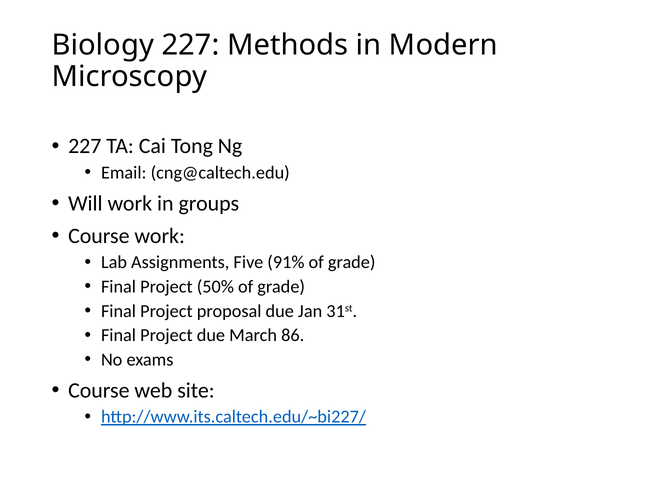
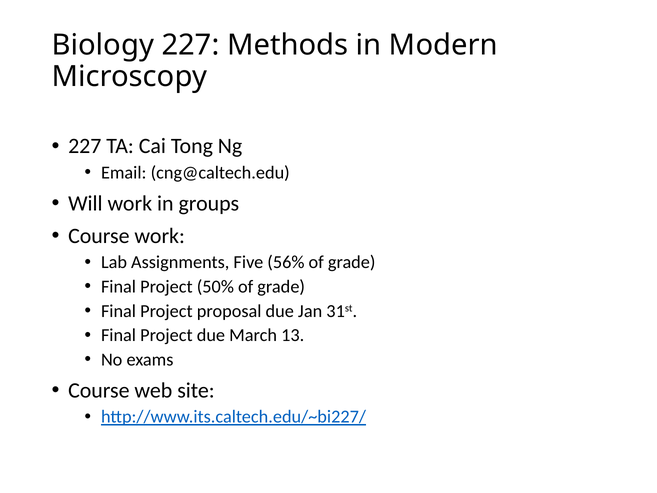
91%: 91% -> 56% (286, 262)
86: 86 -> 13 (293, 335)
